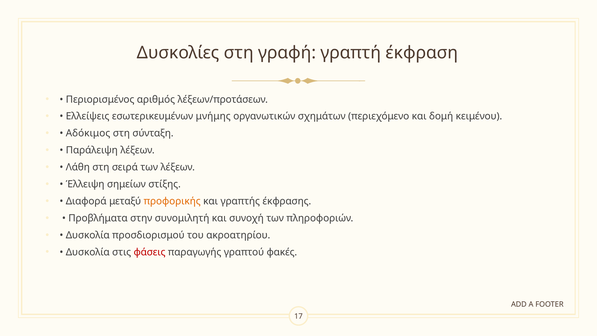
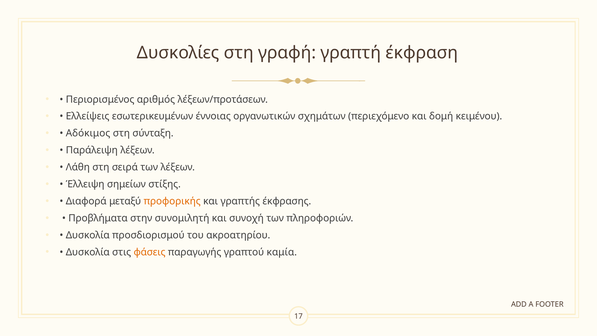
μνήμης: μνήμης -> έννοιας (213, 116)
φάσεις colour: red -> orange (150, 252)
φακές: φακές -> καμία (282, 252)
